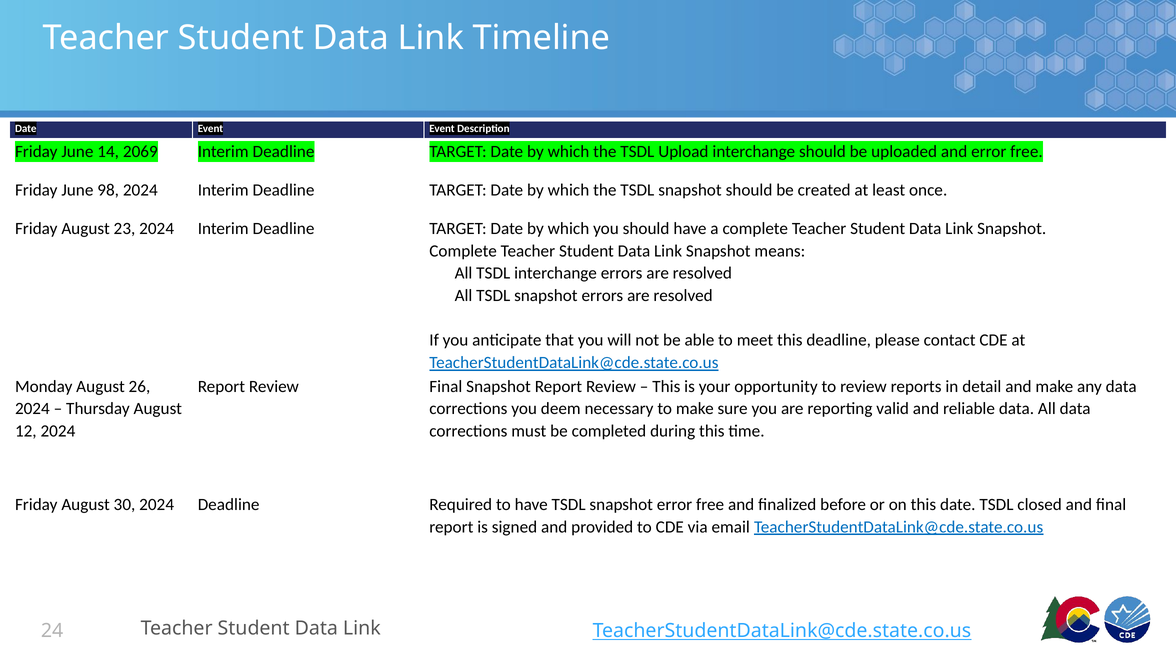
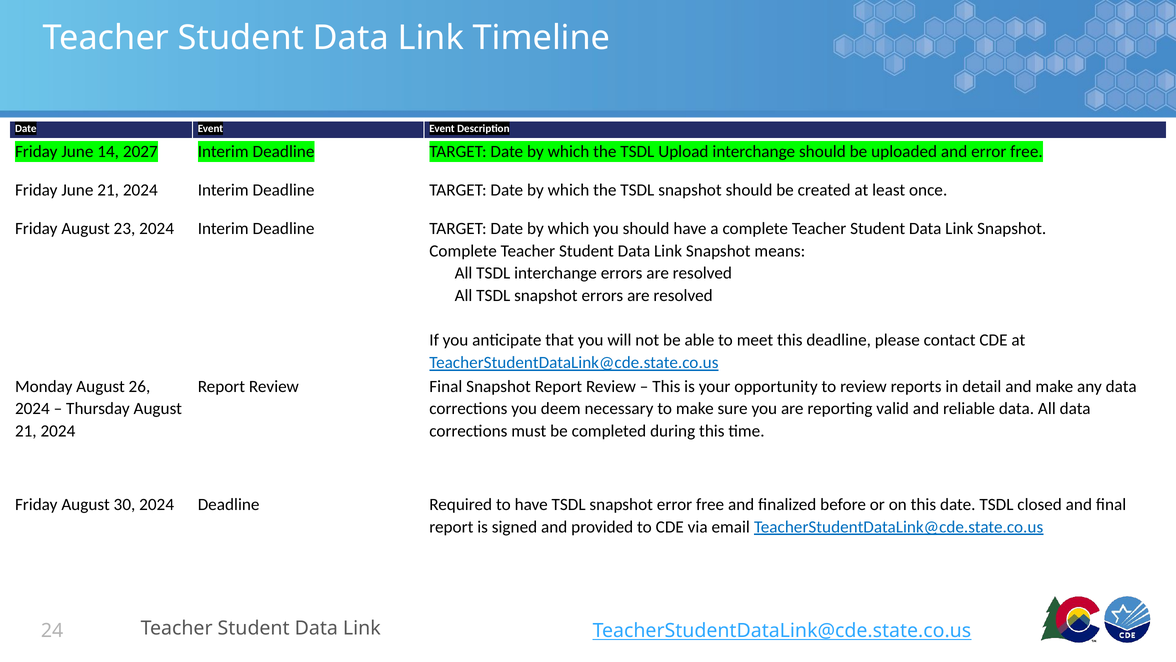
2069: 2069 -> 2027 (140, 152)
June 98: 98 -> 21 (108, 190)
12: 12 -> 21 (26, 431)
